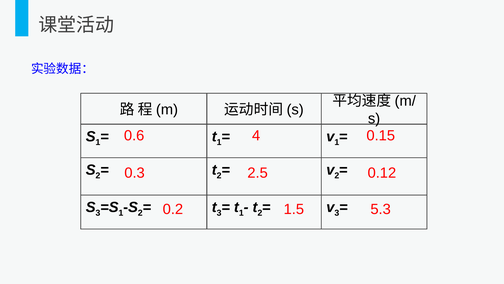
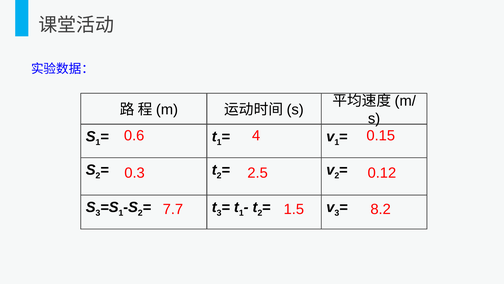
0.2: 0.2 -> 7.7 (173, 209)
5.3: 5.3 -> 8.2 (381, 209)
